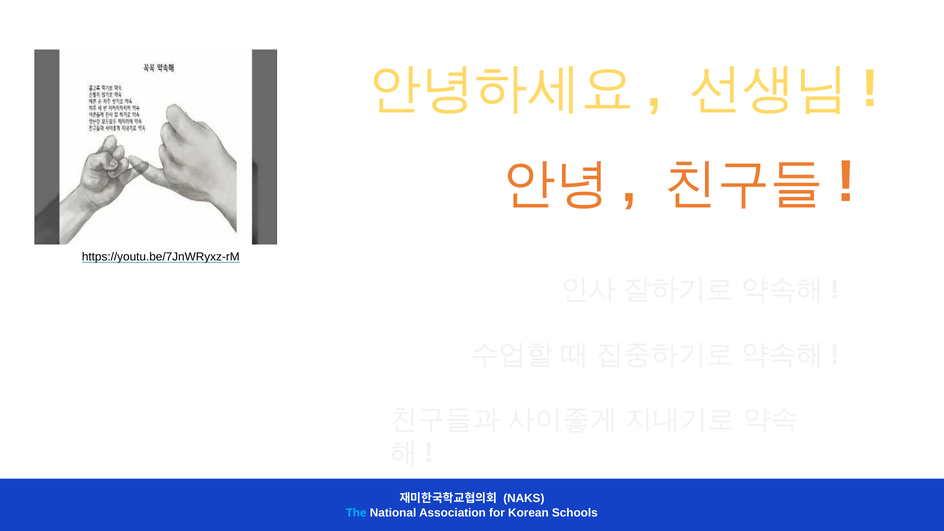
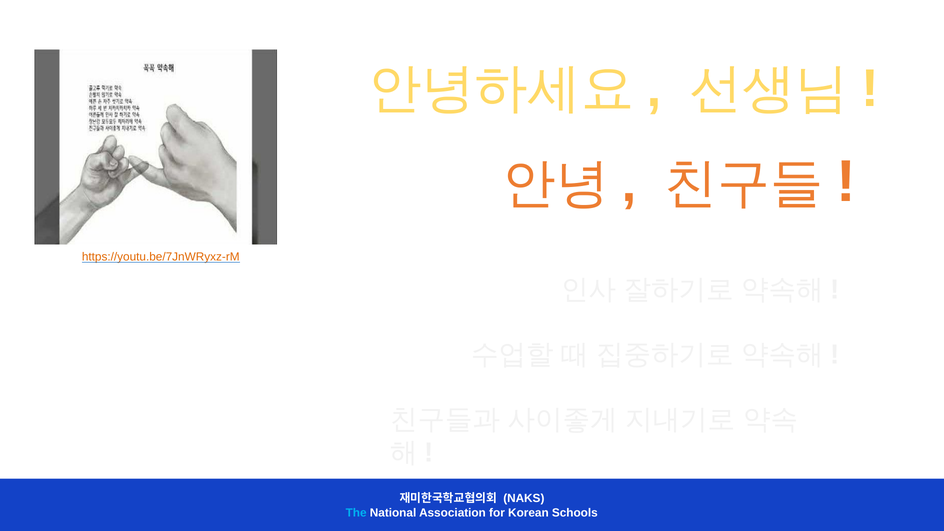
https://youtu.be/7JnWRyxz-rM colour: black -> orange (161, 257)
